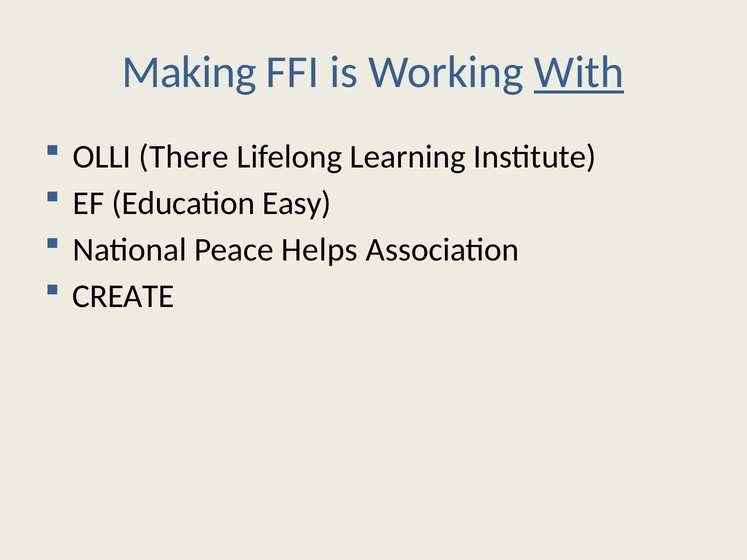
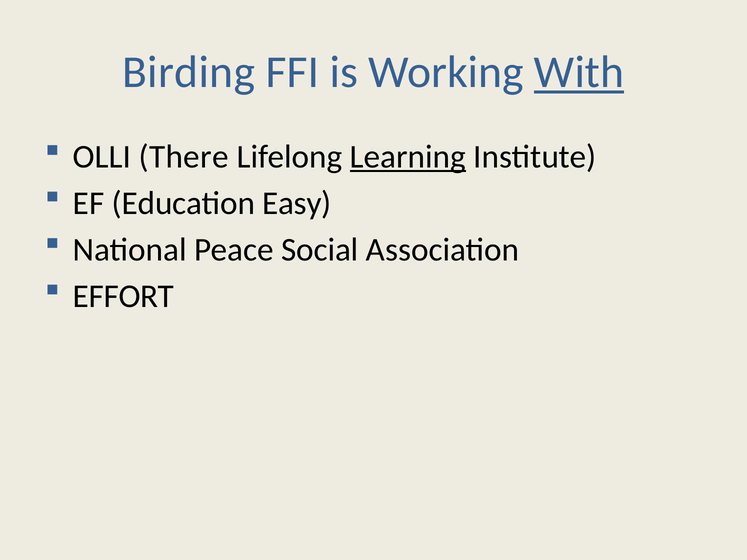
Making: Making -> Birding (189, 72)
Learning underline: none -> present (408, 157)
Helps: Helps -> Social (320, 250)
CREATE: CREATE -> EFFORT (123, 296)
